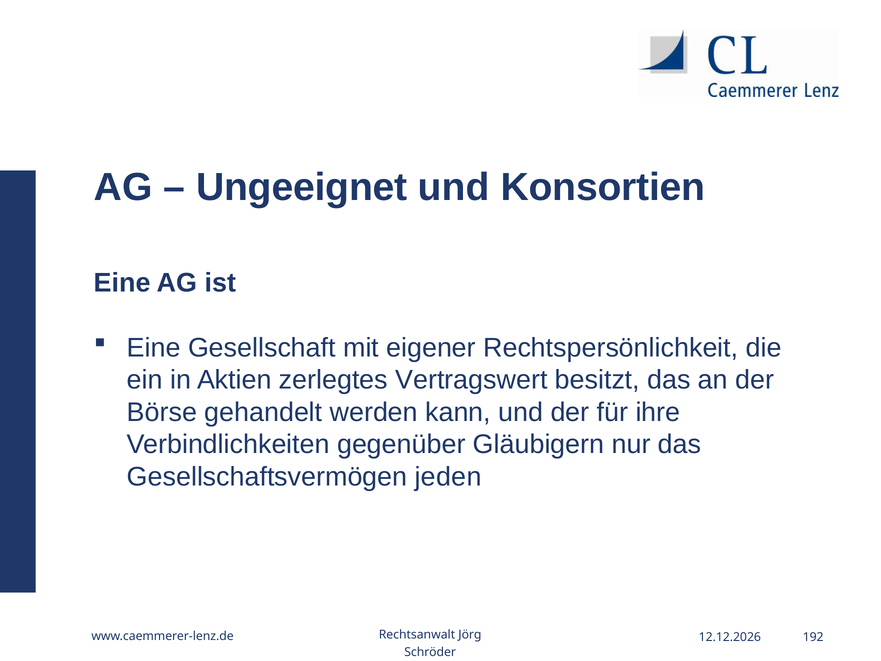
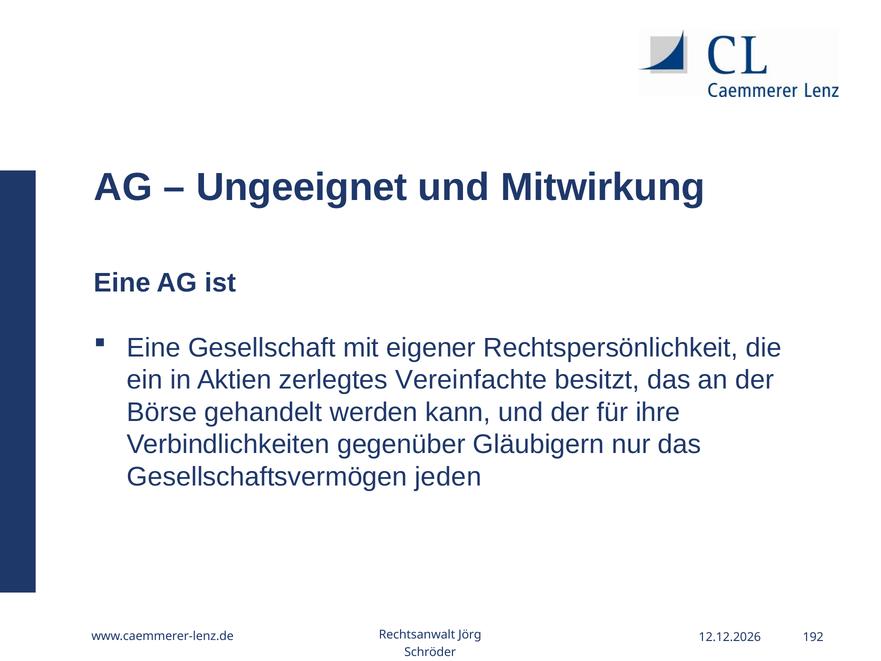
Konsortien: Konsortien -> Mitwirkung (603, 187)
Vertragswert: Vertragswert -> Vereinfachte (471, 380)
